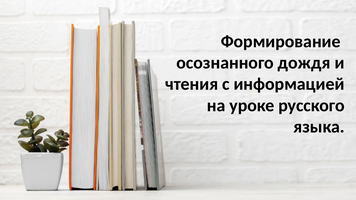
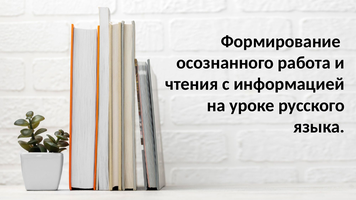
дождя: дождя -> работа (304, 63)
